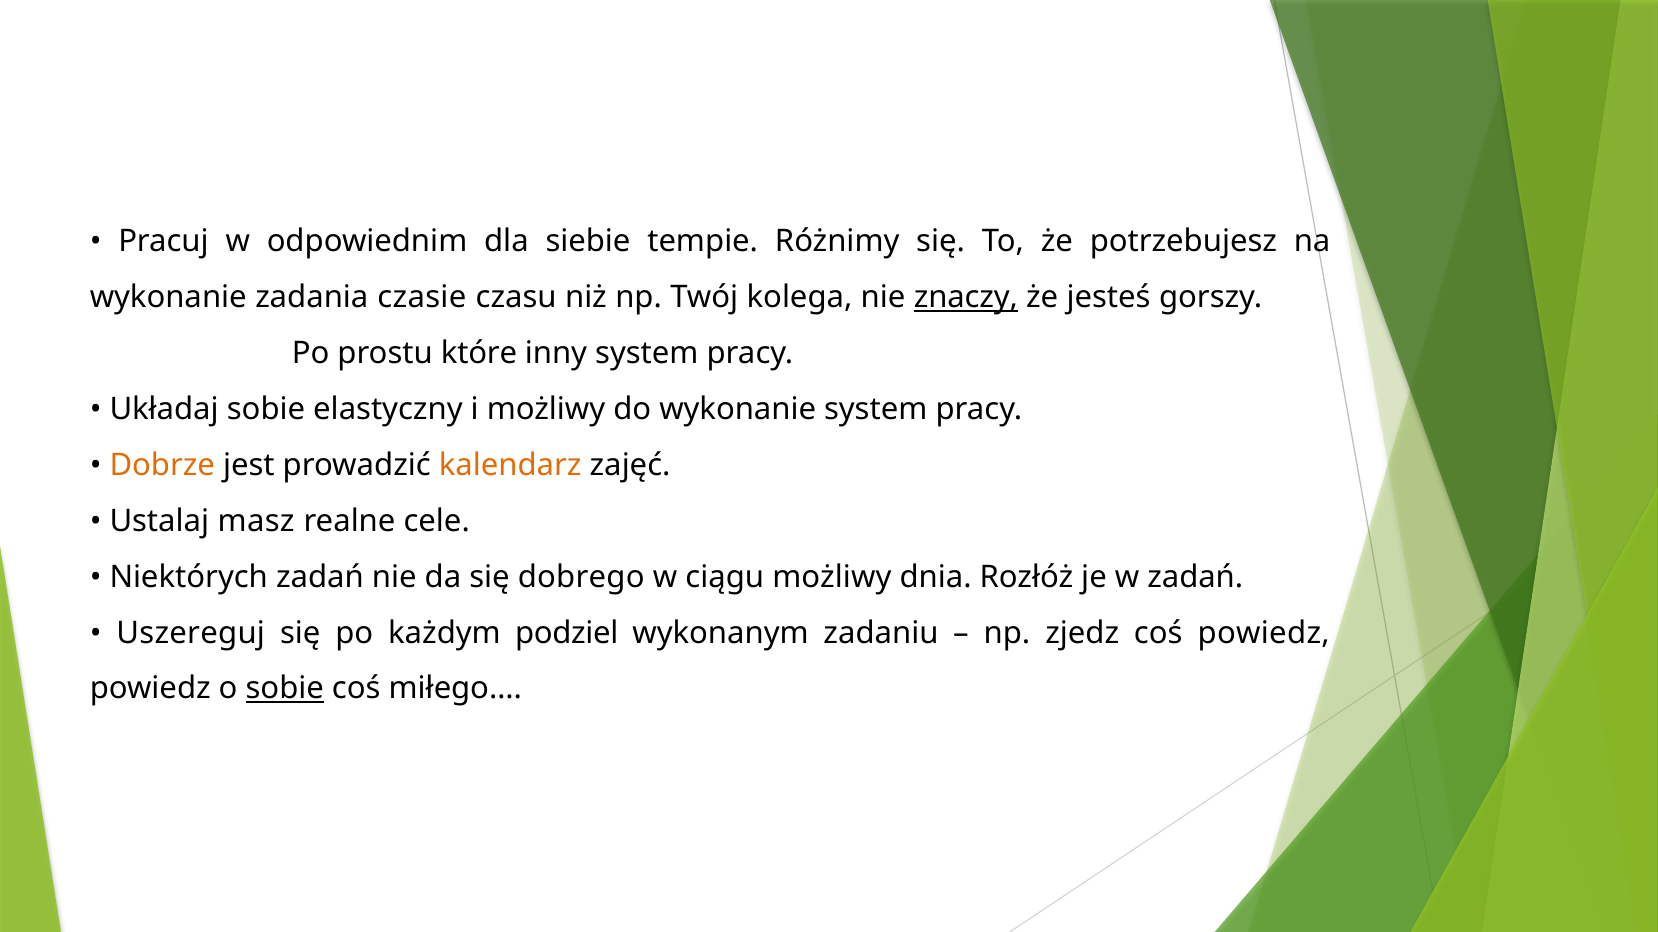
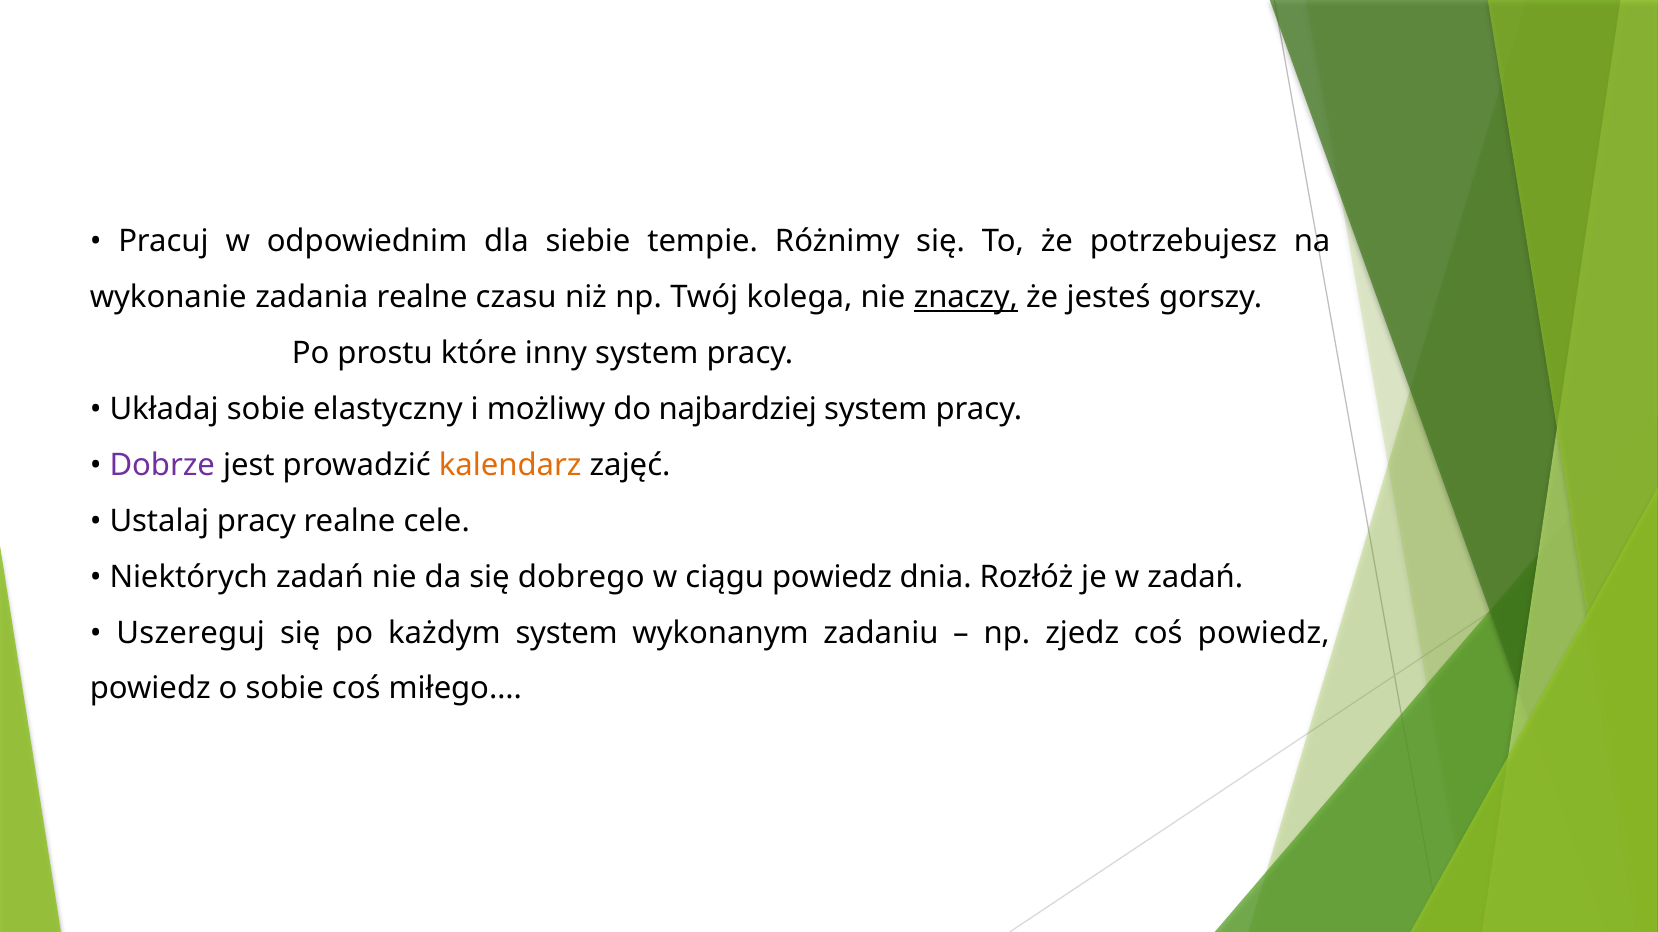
zadania czasie: czasie -> realne (422, 297)
do wykonanie: wykonanie -> najbardziej (738, 409)
Dobrze colour: orange -> purple (162, 465)
Ustalaj masz: masz -> pracy (256, 521)
ciągu możliwy: możliwy -> powiedz (832, 577)
każdym podziel: podziel -> system (567, 633)
sobie underline: present -> none (285, 689)
